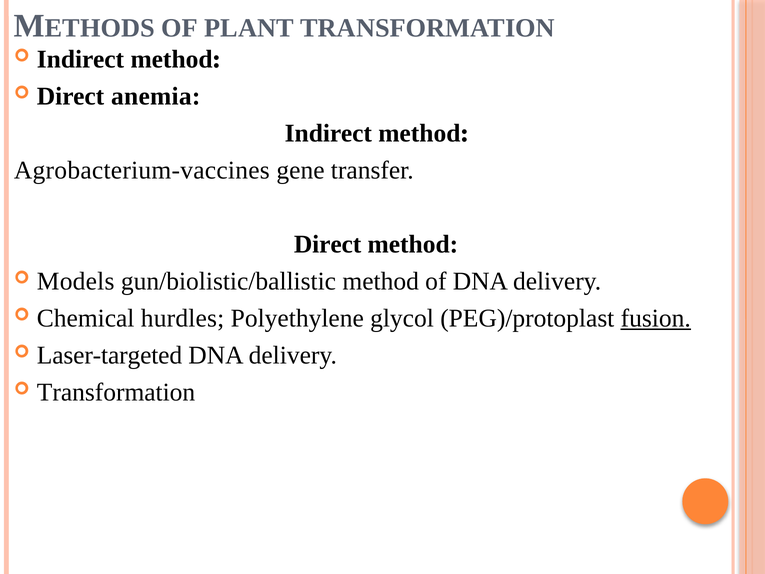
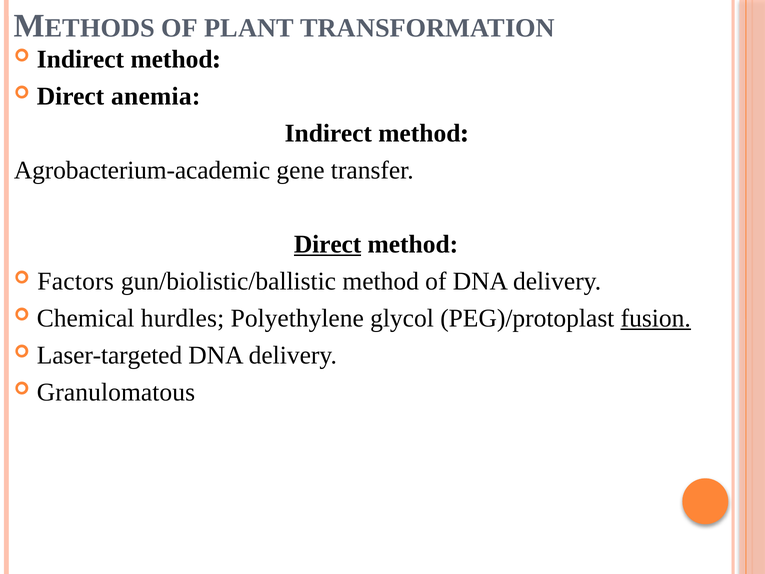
Agrobacterium-vaccines: Agrobacterium-vaccines -> Agrobacterium-academic (142, 170)
Direct underline: none -> present (328, 244)
Models: Models -> Factors (76, 281)
Transformation: Transformation -> Granulomatous (116, 392)
